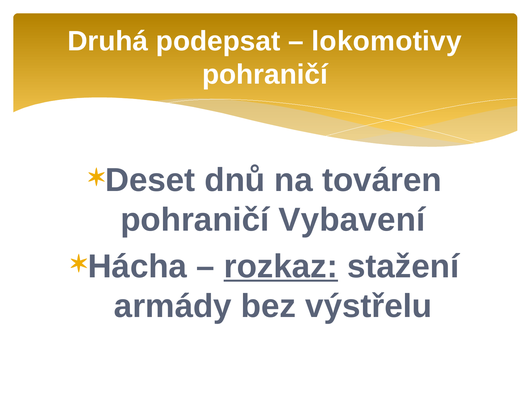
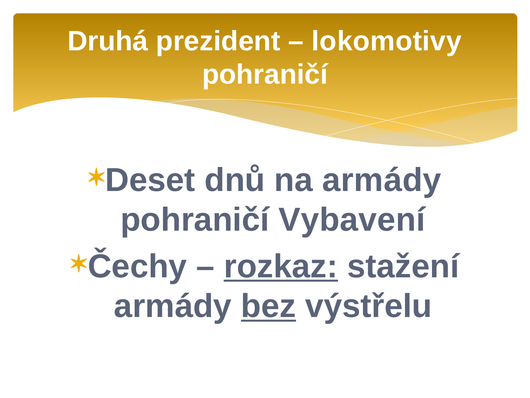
podepsat: podepsat -> prezident (218, 41)
na továren: továren -> armády (382, 180)
Hácha: Hácha -> Čechy (137, 266)
bez underline: none -> present (269, 306)
